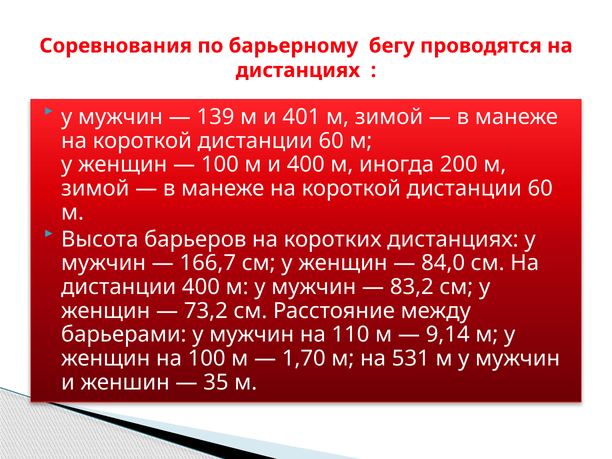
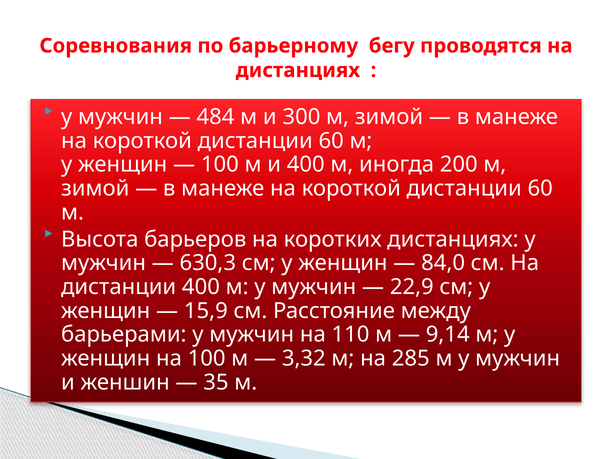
139: 139 -> 484 (216, 117)
401: 401 -> 300 (301, 117)
166,7: 166,7 -> 630,3 (208, 263)
83,2: 83,2 -> 22,9 (412, 287)
73,2: 73,2 -> 15,9 (206, 311)
1,70: 1,70 -> 3,32 (304, 359)
531: 531 -> 285 (411, 359)
